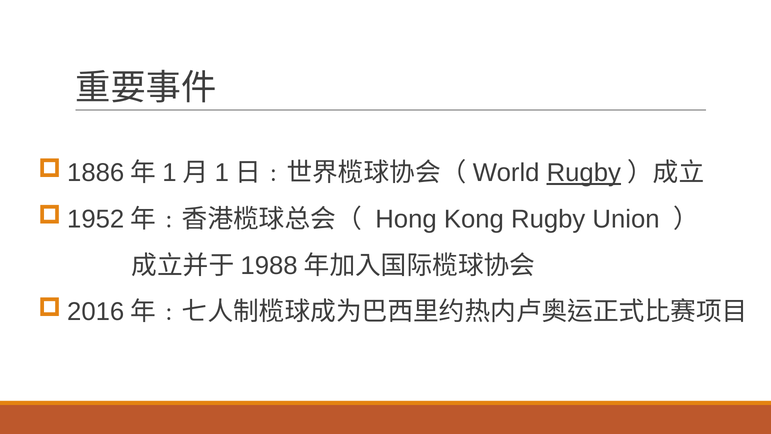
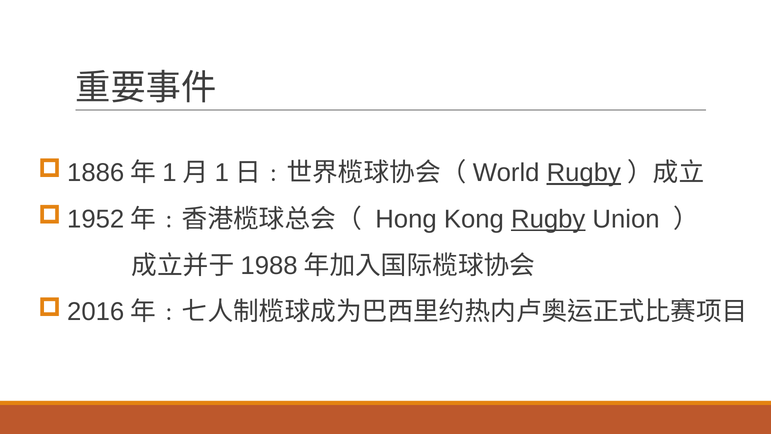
Rugby underline: none -> present (548, 219)
